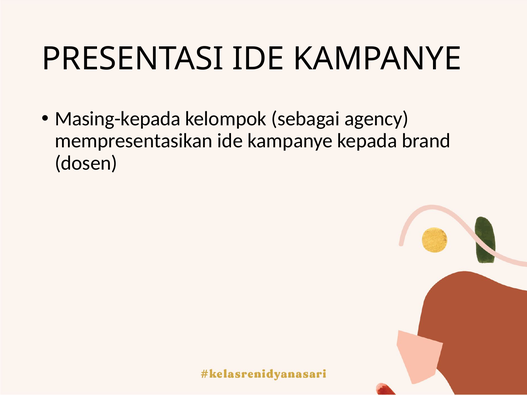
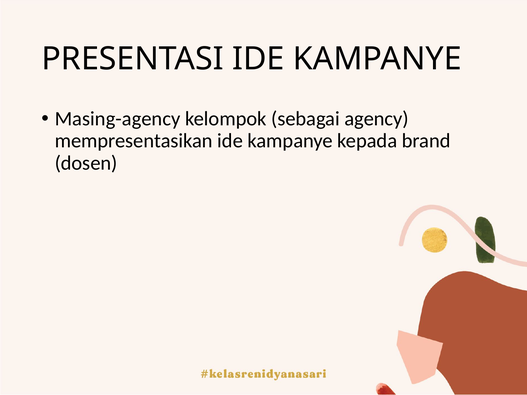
Masing-kepada: Masing-kepada -> Masing-agency (118, 119)
